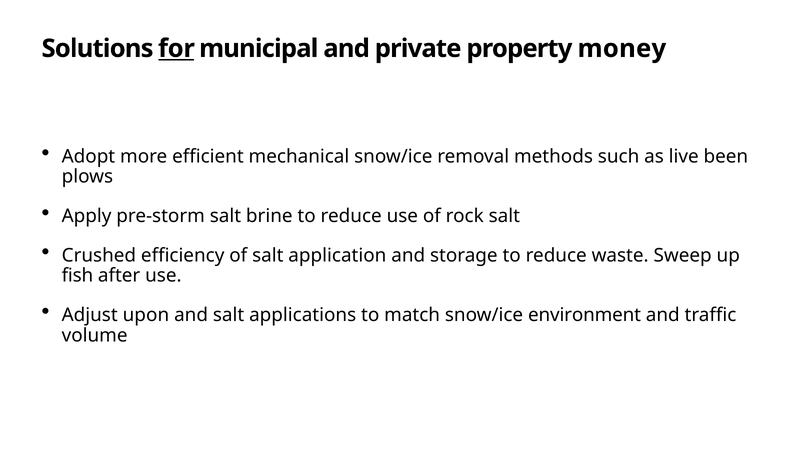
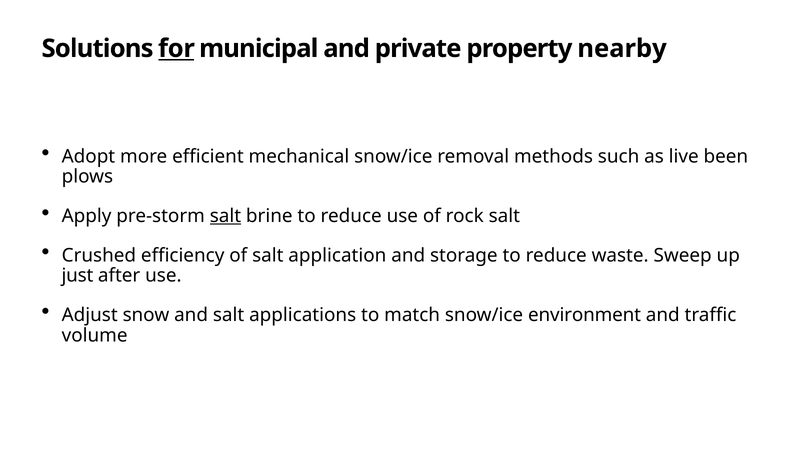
money: money -> nearby (622, 49)
salt underline: none -> present (225, 216)
fish: fish -> just (77, 276)
upon: upon -> snow (146, 315)
